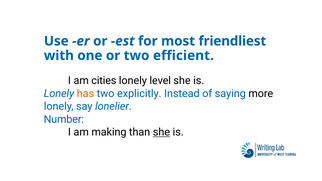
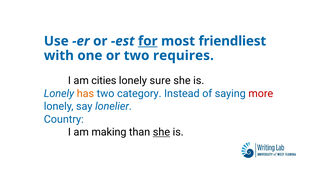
for underline: none -> present (148, 41)
efficient: efficient -> requires (183, 56)
level: level -> sure (160, 81)
explicitly: explicitly -> category (139, 94)
more colour: black -> red (261, 94)
Number: Number -> Country (64, 119)
